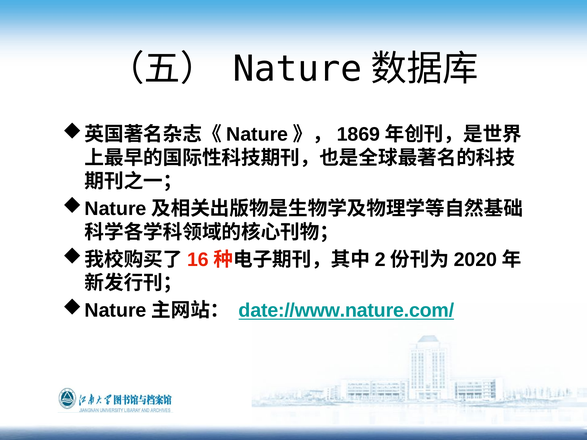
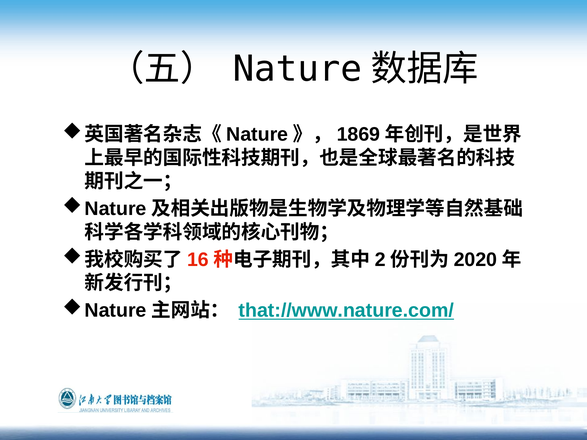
date://www.nature.com/: date://www.nature.com/ -> that://www.nature.com/ (346, 311)
